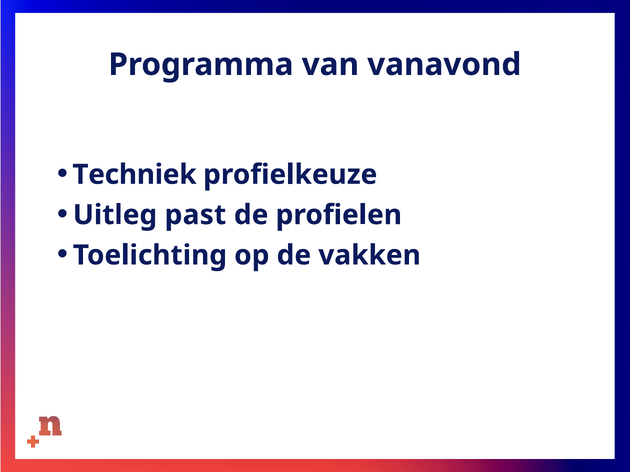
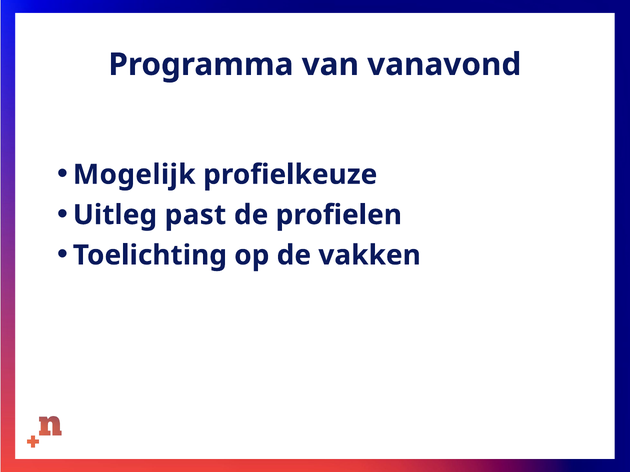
Techniek: Techniek -> Mogelijk (134, 175)
